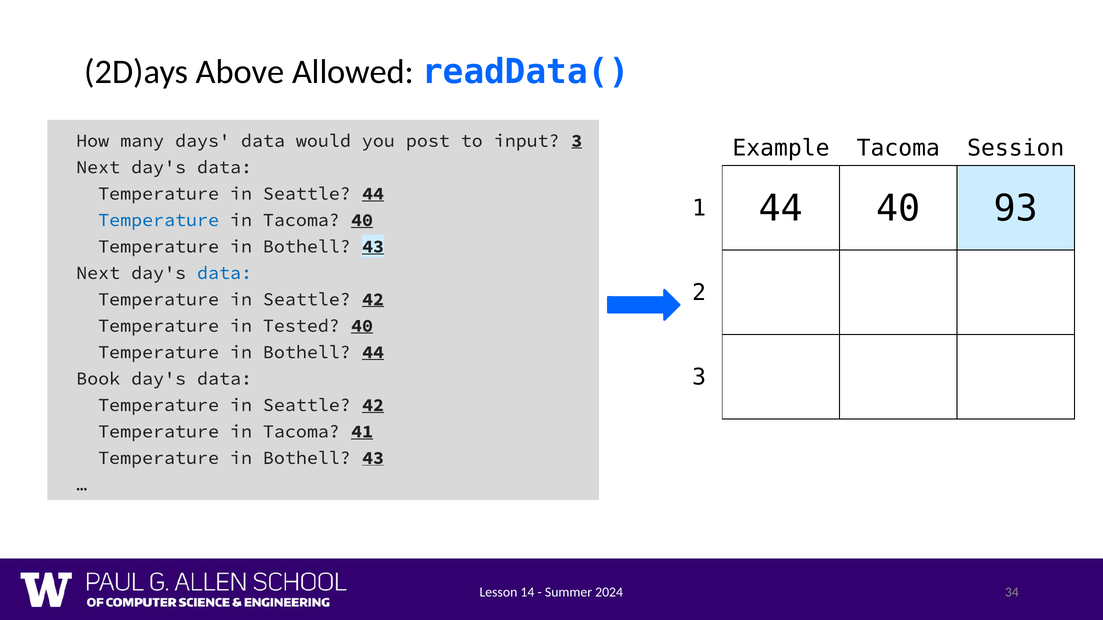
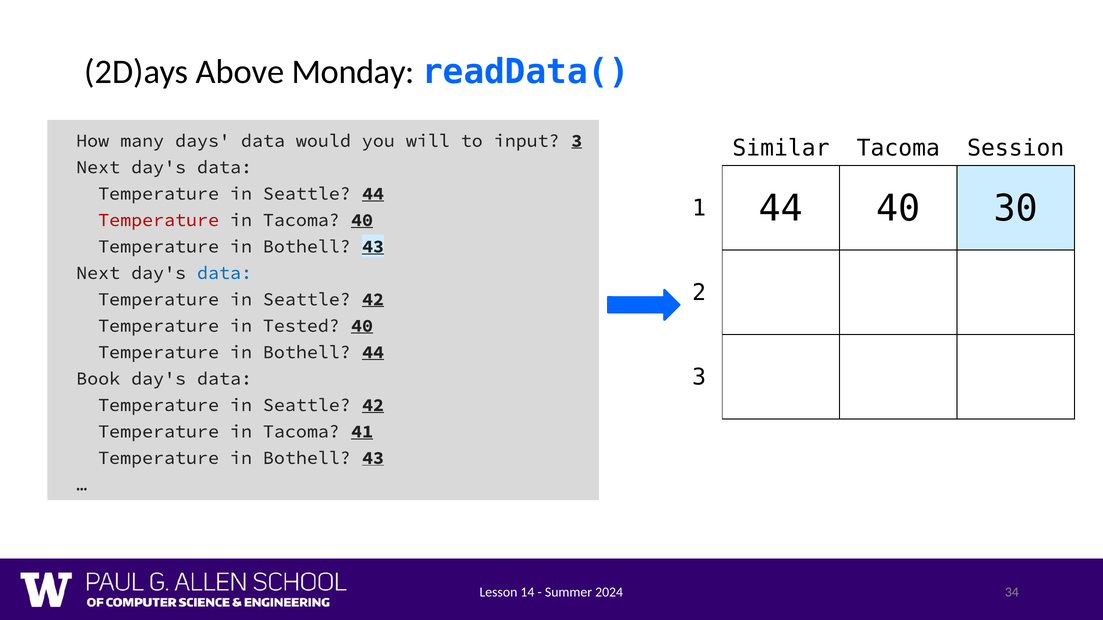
Allowed: Allowed -> Monday (353, 72)
post: post -> will (428, 141)
Example: Example -> Similar (781, 148)
93: 93 -> 30 (1016, 209)
Temperature colour: blue -> red (159, 220)
